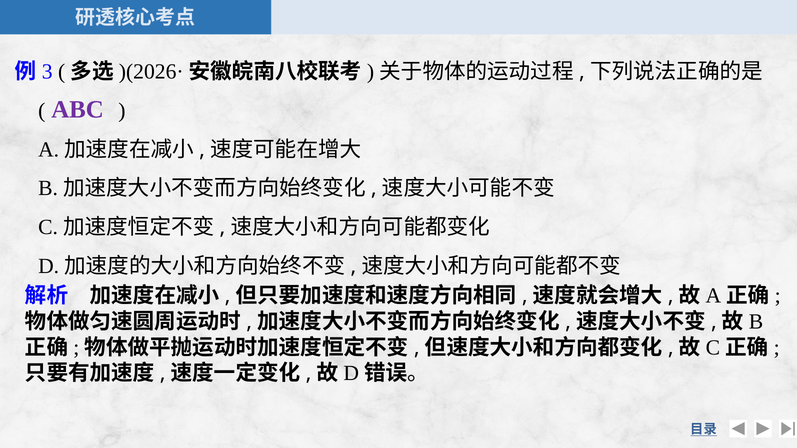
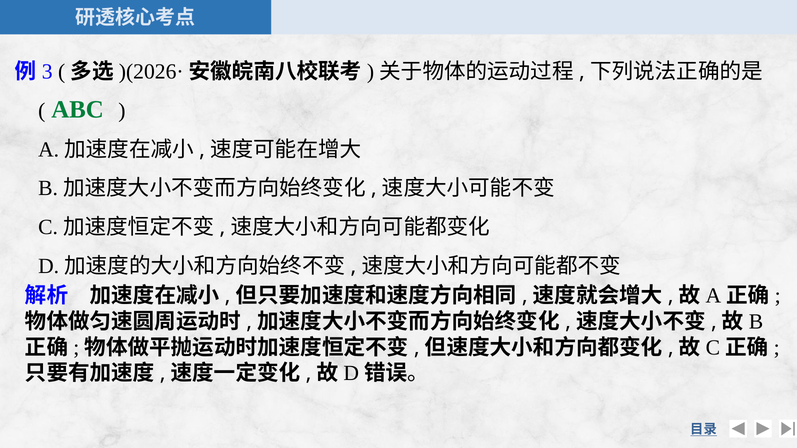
ABC colour: purple -> green (78, 110)
